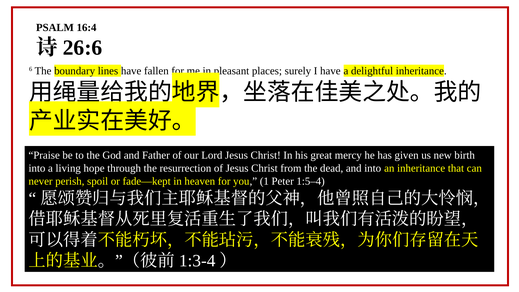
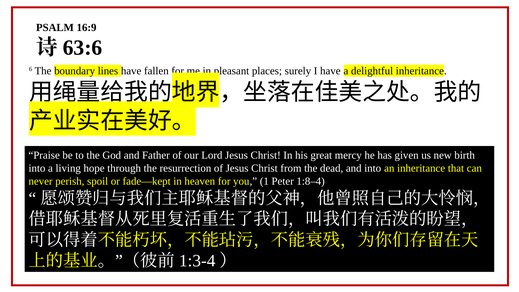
16:4: 16:4 -> 16:9 (87, 28)
26:6: 26:6 -> 63:6 (83, 48)
1:5–4: 1:5–4 -> 1:8–4 (311, 181)
